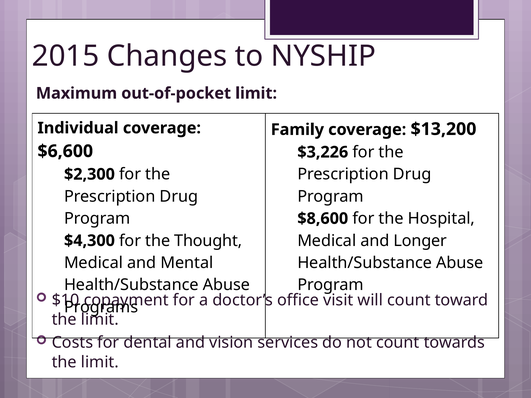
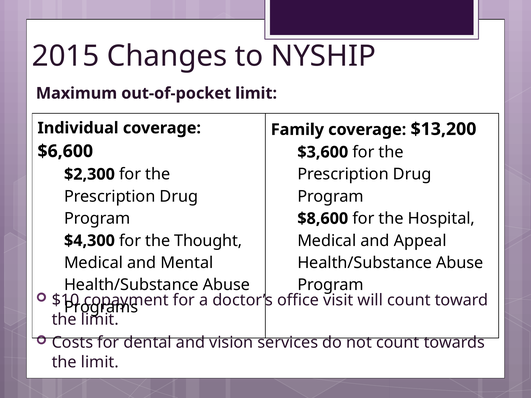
$3,226: $3,226 -> $3,600 (323, 152)
Longer: Longer -> Appeal (420, 241)
